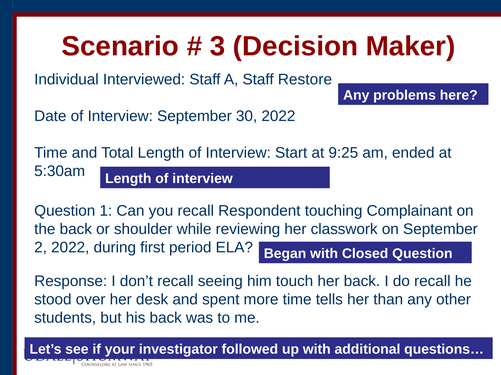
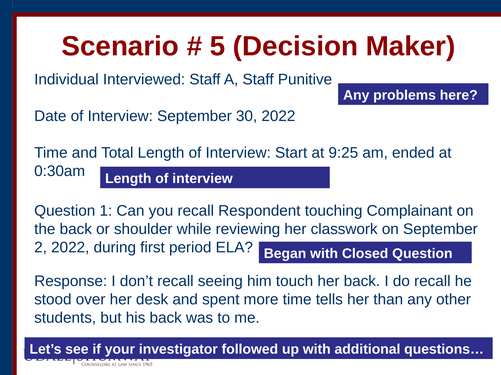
3: 3 -> 5 (218, 46)
Restore: Restore -> Punitive (305, 80)
5:30am: 5:30am -> 0:30am (60, 171)
